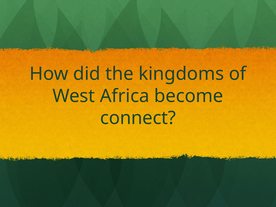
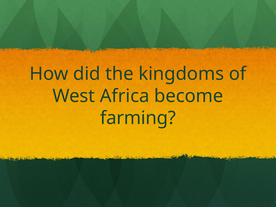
connect: connect -> farming (138, 118)
